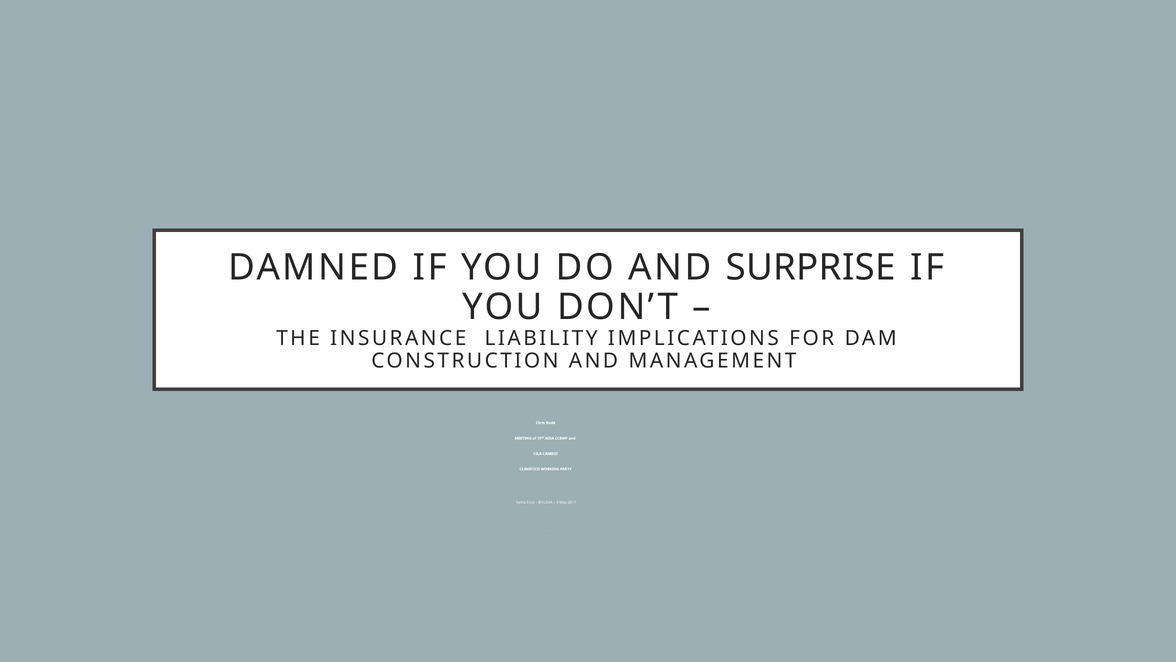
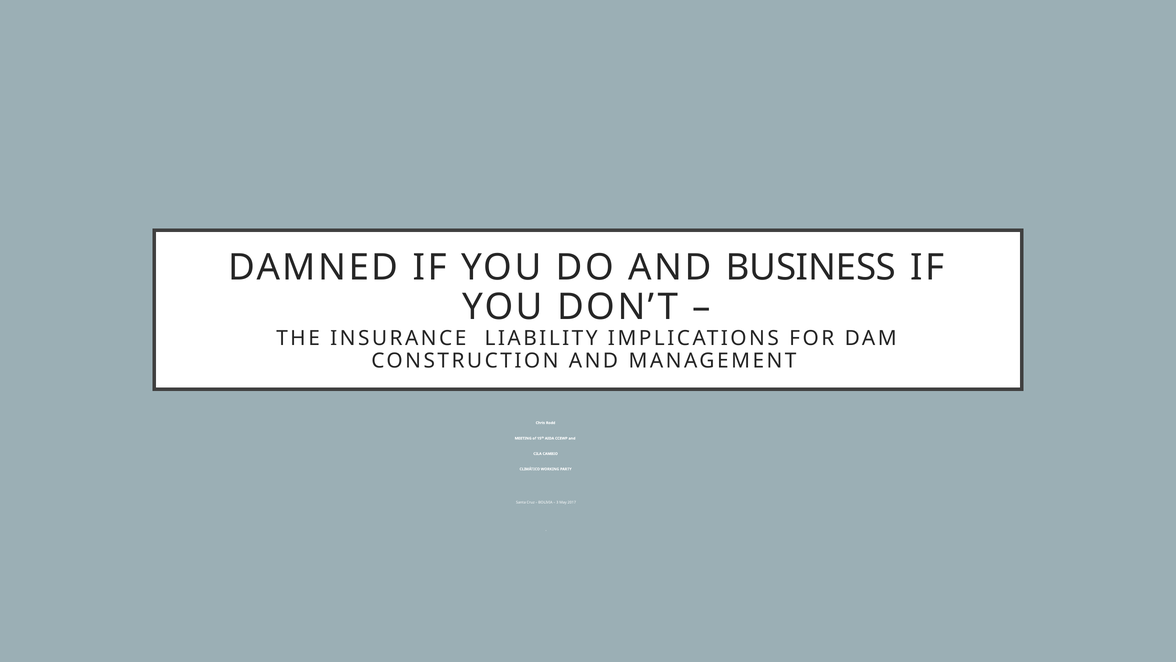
SURPRISE: SURPRISE -> BUSINESS (811, 267)
